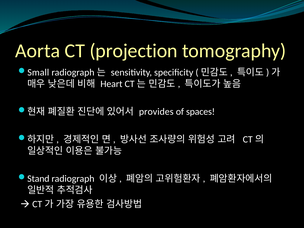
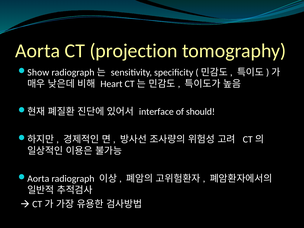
Small: Small -> Show (38, 72)
provides: provides -> interface (156, 112)
spaces: spaces -> should (201, 112)
Stand: Stand -> Aorta (38, 179)
